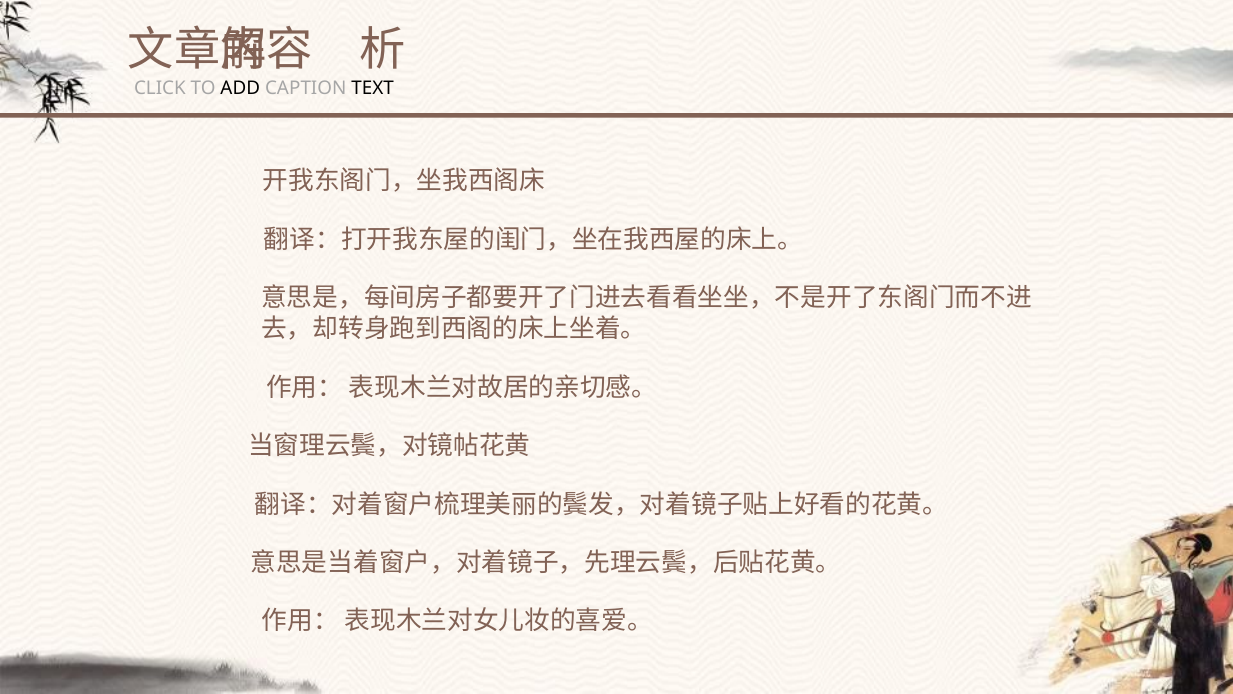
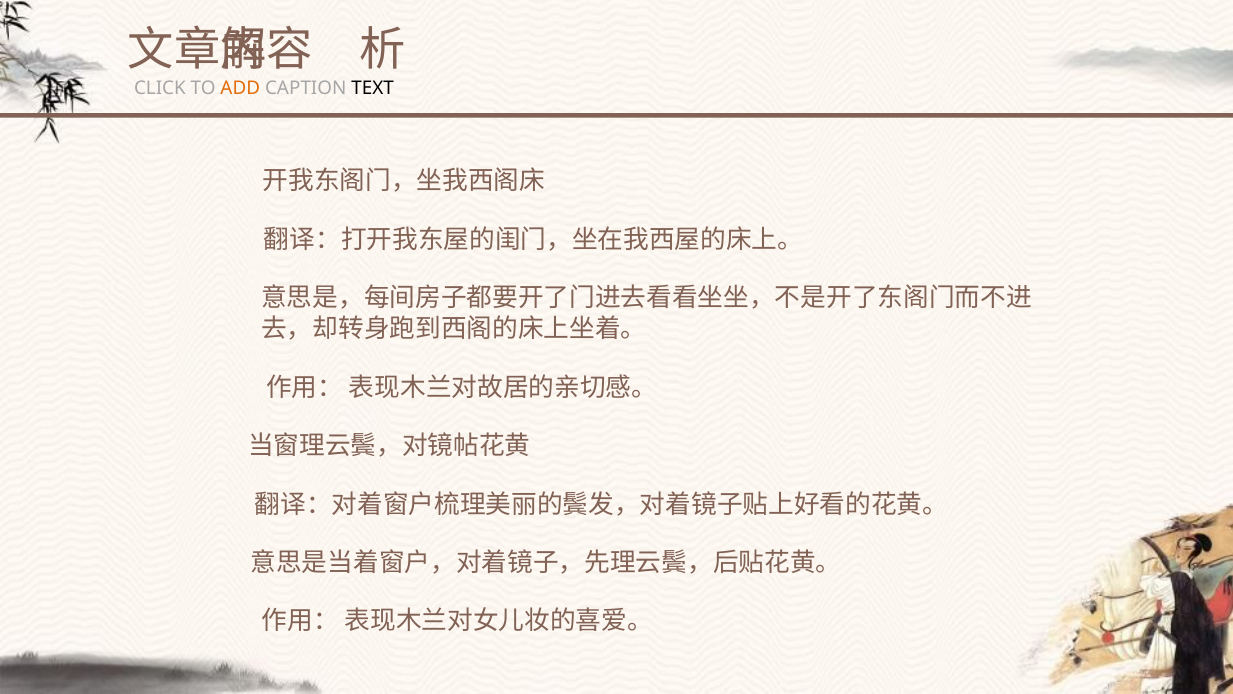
ADD colour: black -> orange (240, 89)
